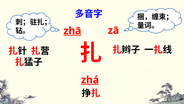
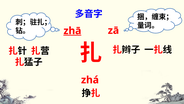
zhá underline: present -> none (90, 80)
